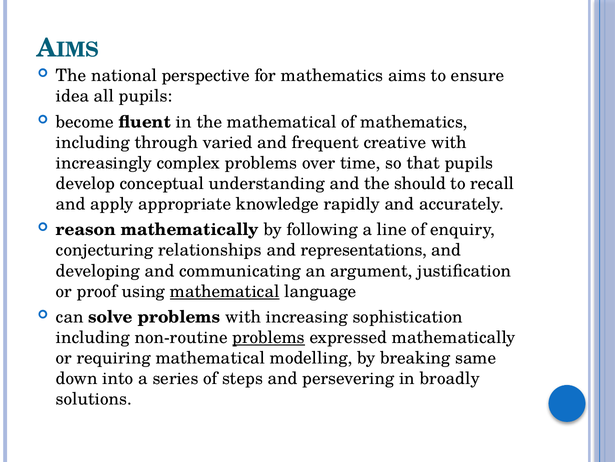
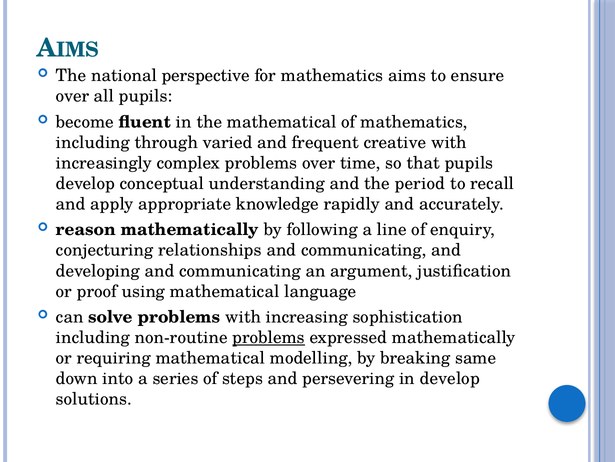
idea: idea -> over (73, 96)
should: should -> period (420, 183)
relationships and representations: representations -> communicating (364, 250)
mathematical underline: present -> none (225, 291)
in broadly: broadly -> develop (450, 378)
